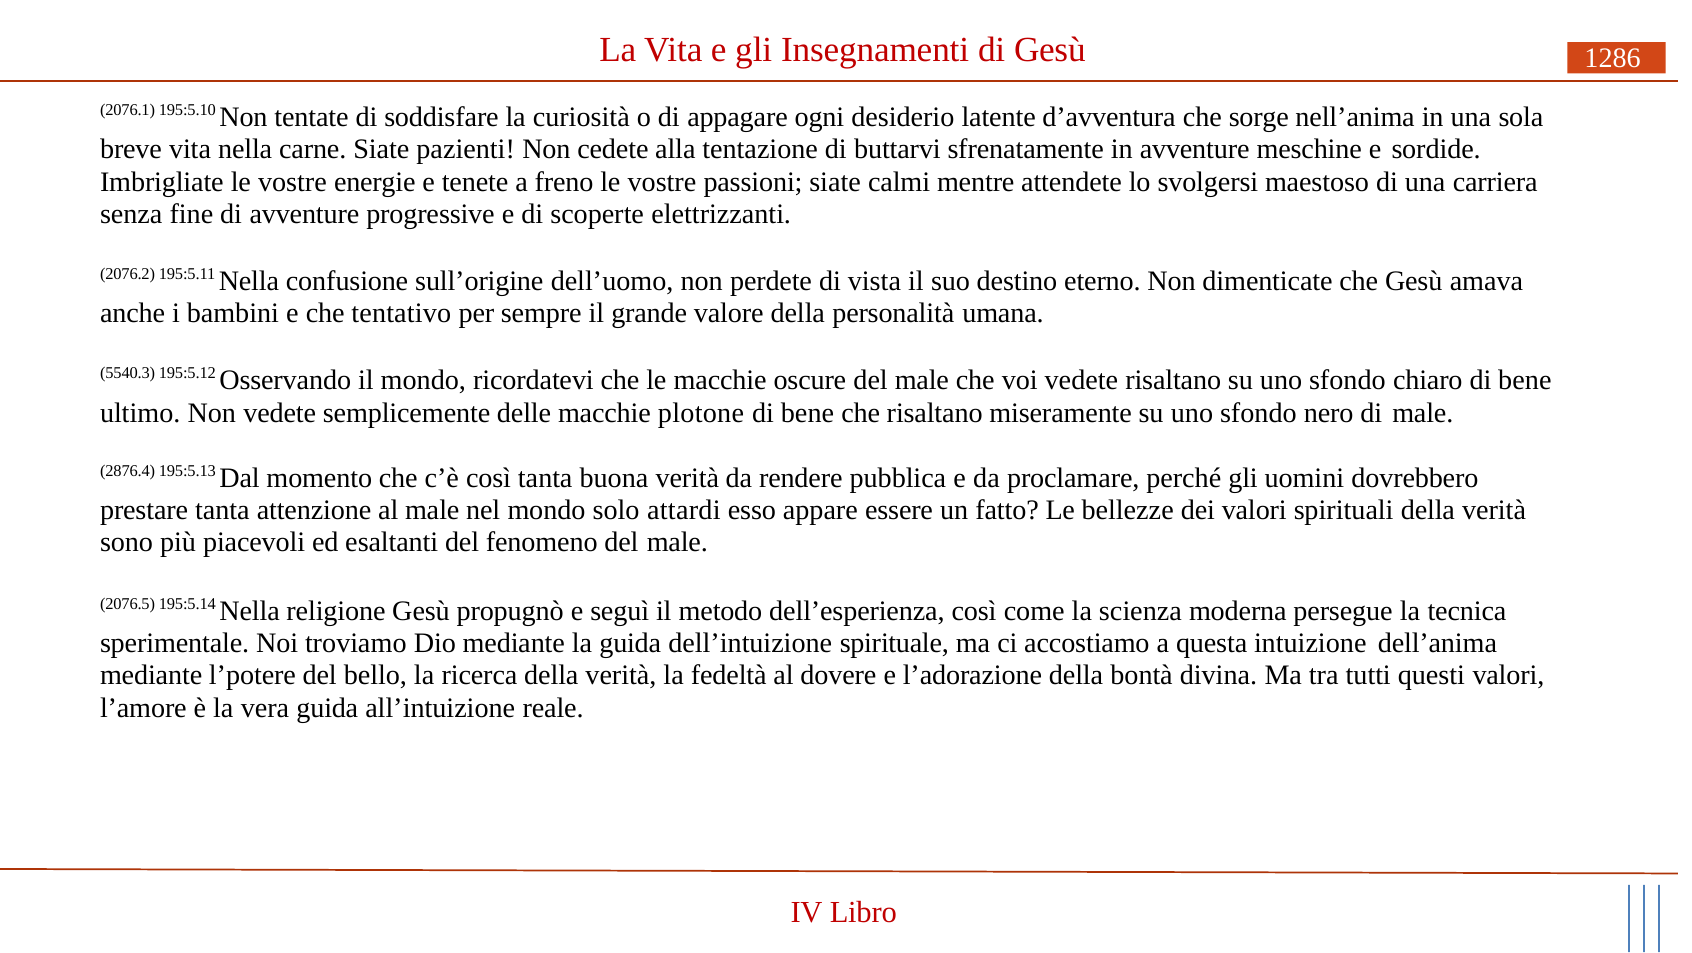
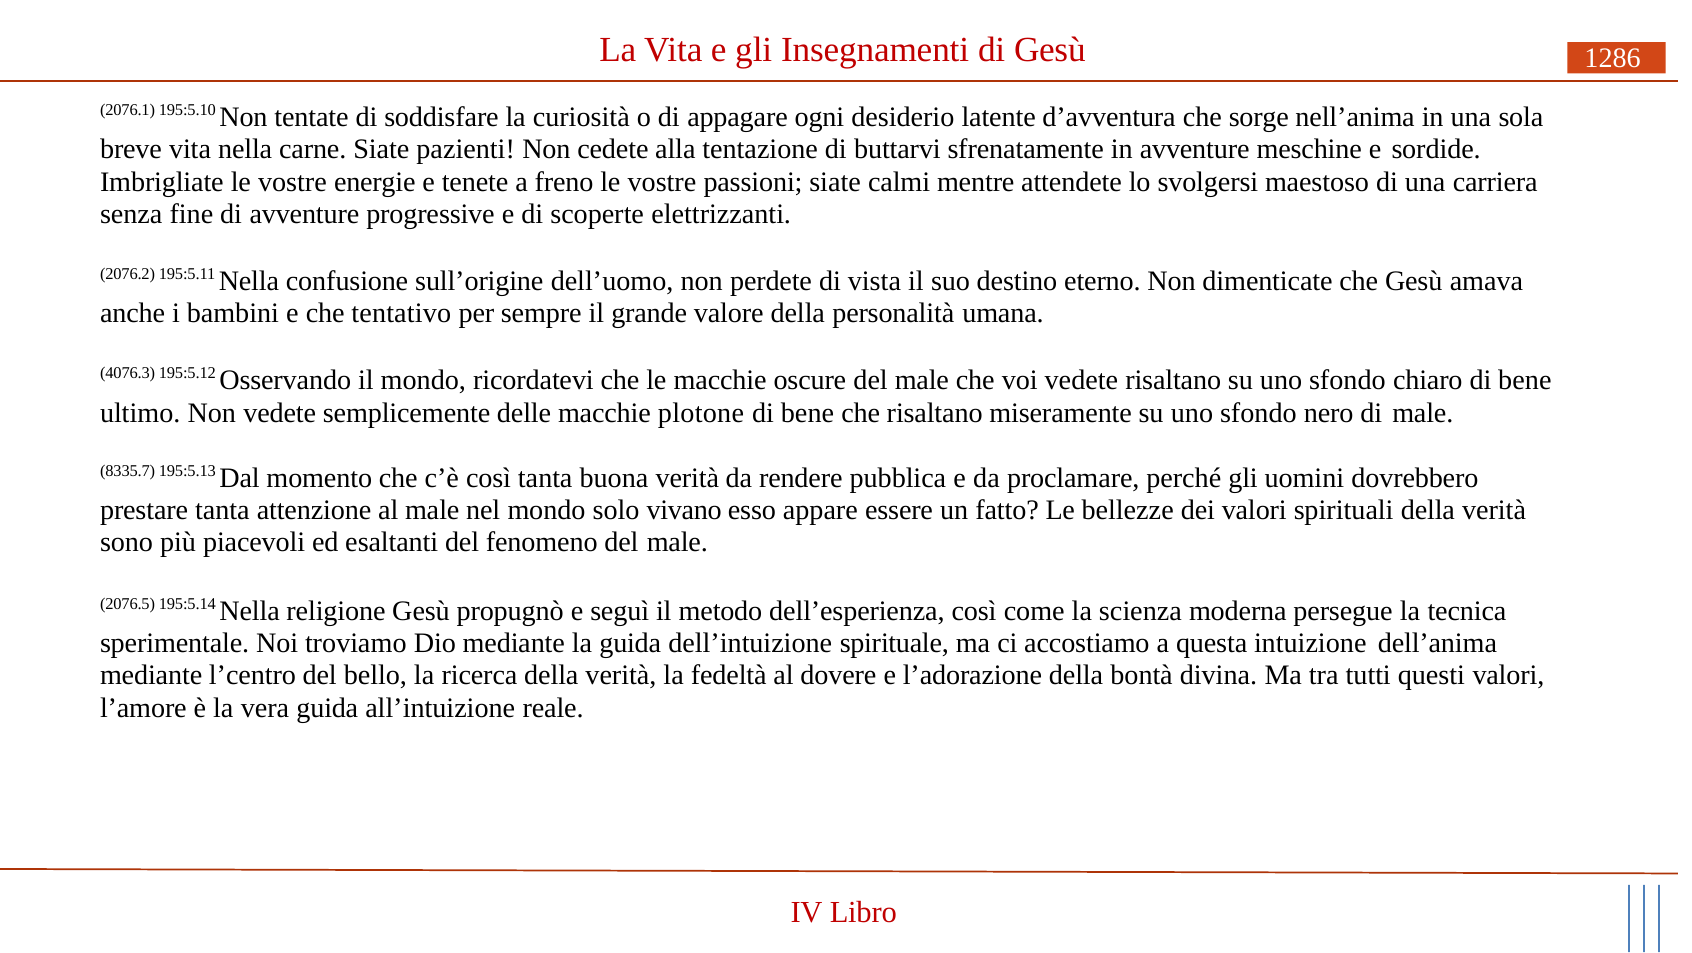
5540.3: 5540.3 -> 4076.3 (128, 374)
2876.4: 2876.4 -> 8335.7 (128, 471)
attardi: attardi -> vivano (684, 510)
l’potere: l’potere -> l’centro (252, 676)
